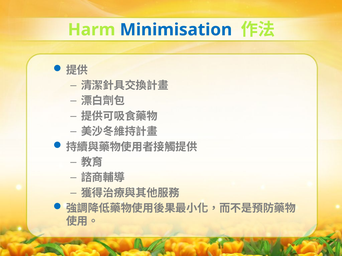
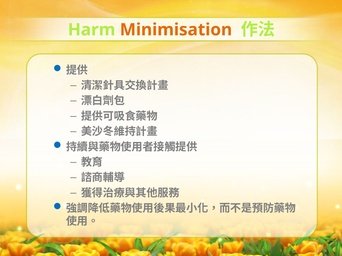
Minimisation colour: blue -> orange (176, 30)
